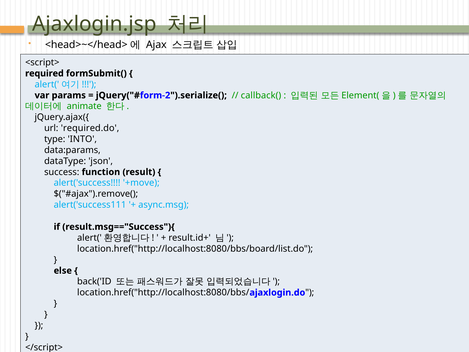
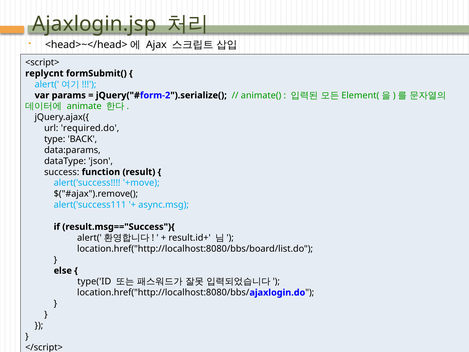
required: required -> replycnt (44, 73)
callback(: callback( -> animate( (261, 95)
INTO: INTO -> BACK (82, 139)
back('ID: back('ID -> type('ID (94, 281)
